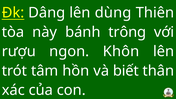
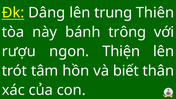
dùng: dùng -> trung (113, 13)
Khôn: Khôn -> Thiện (121, 51)
